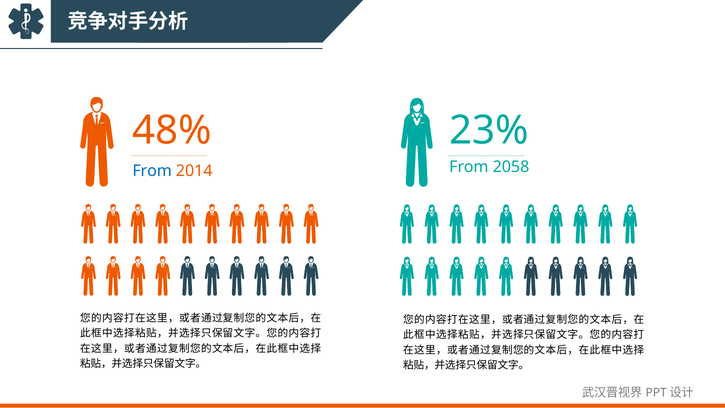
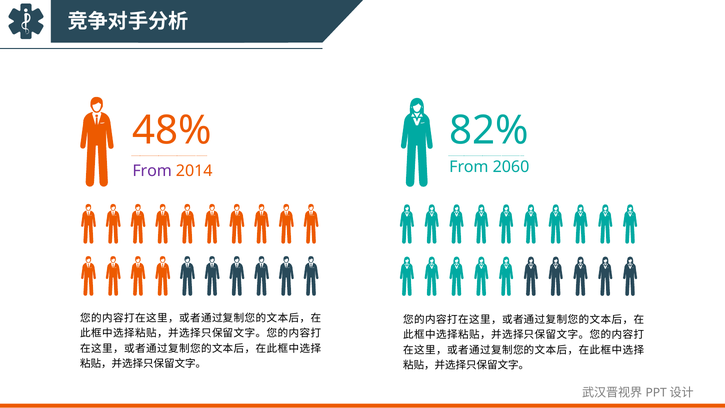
23%: 23% -> 82% (489, 130)
2058: 2058 -> 2060 (511, 167)
From colour: blue -> purple (152, 171)
